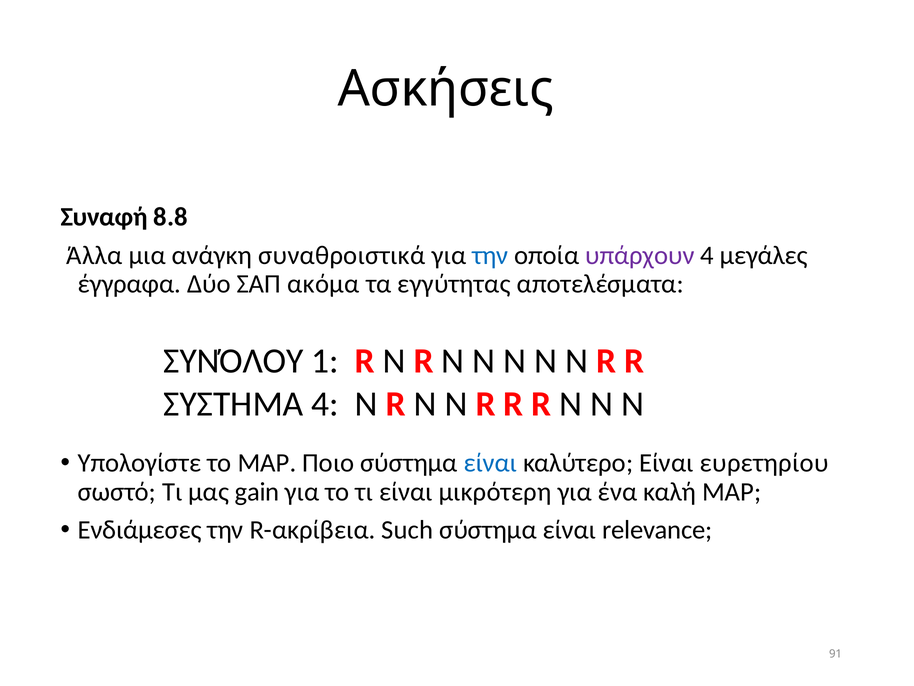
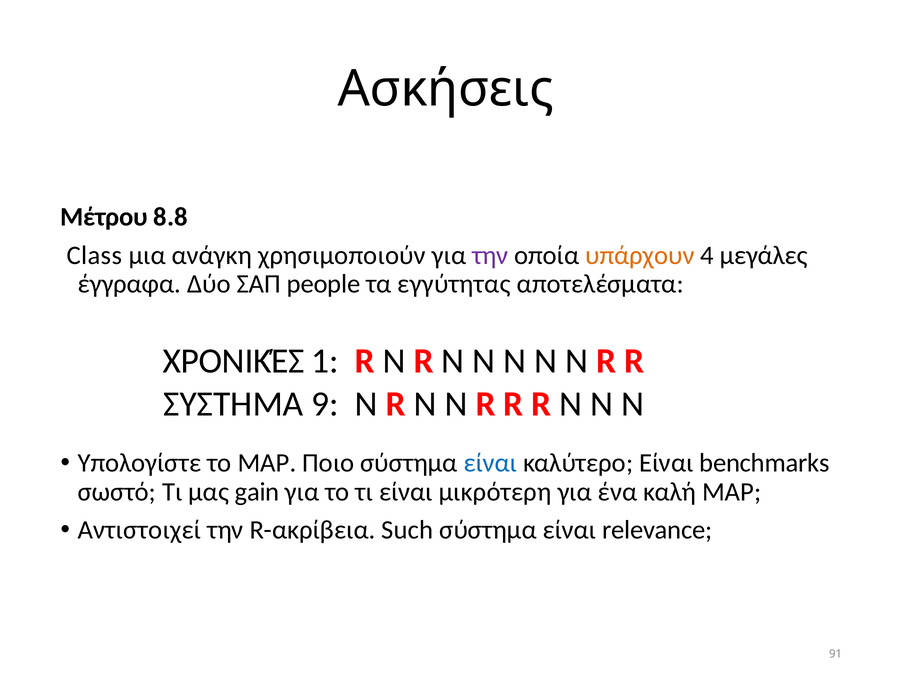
Συναφή: Συναφή -> Μέτρου (104, 217)
Άλλα: Άλλα -> Class (94, 255)
συναθροιστικά: συναθροιστικά -> χρησιμοποιούν (342, 255)
την colour: blue -> purple (490, 255)
υπάρχουν colour: purple -> orange (640, 255)
ακόμα: ακόμα -> people (324, 284)
ΣΥΝΌΛΟΥ: ΣΥΝΌΛΟΥ -> ΧΡΟΝΙΚΈΣ (234, 361)
ΣΥΣΤΗΜΑ 4: 4 -> 9 (325, 404)
ευρετηρίου: ευρετηρίου -> benchmarks (765, 463)
Ενδιάμεσες: Ενδιάμεσες -> Αντιστοιχεί (139, 530)
